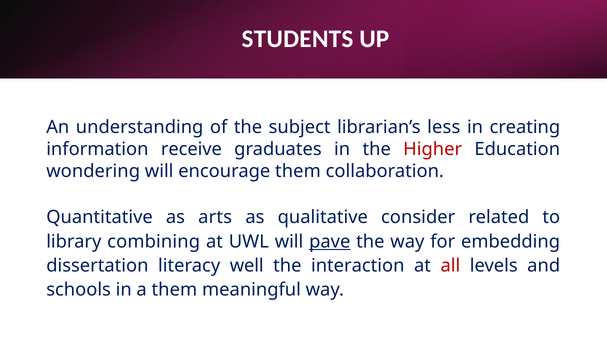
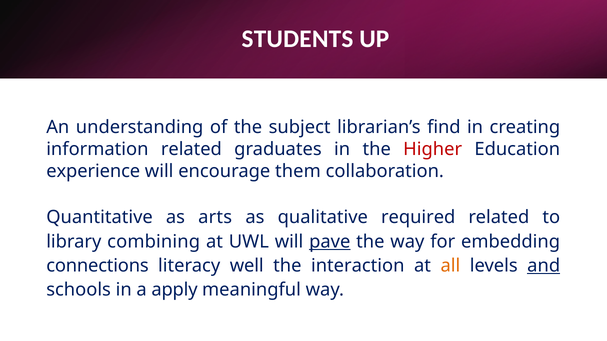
less: less -> find (444, 127)
information receive: receive -> related (191, 149)
wondering: wondering -> experience (93, 171)
consider: consider -> required (418, 218)
dissertation: dissertation -> connections (97, 266)
all colour: red -> orange (450, 266)
and underline: none -> present (544, 266)
a them: them -> apply (175, 290)
